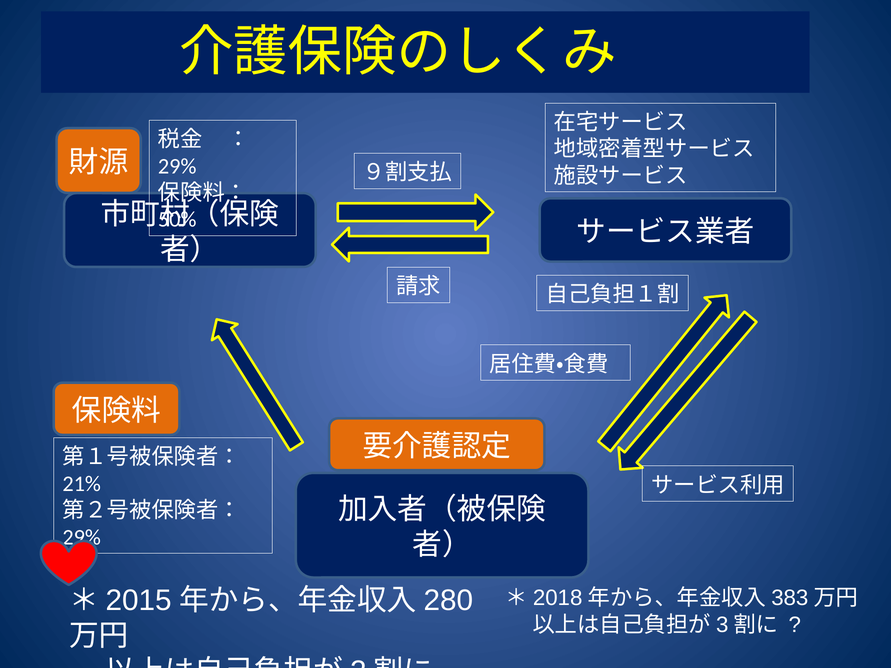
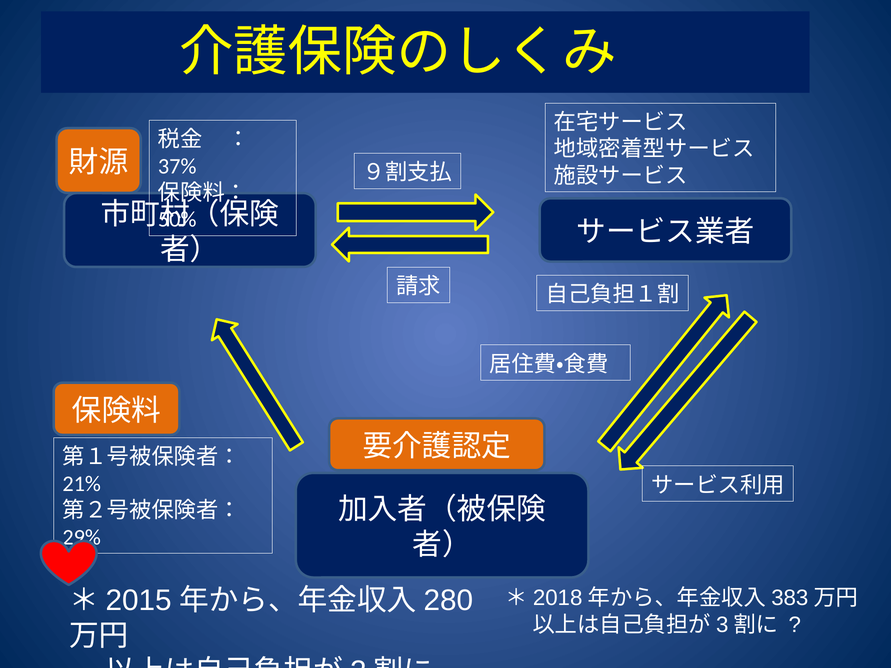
29%: 29% -> 37% (177, 166)
